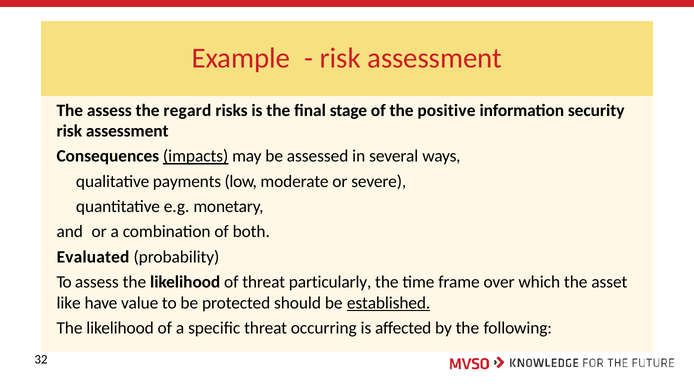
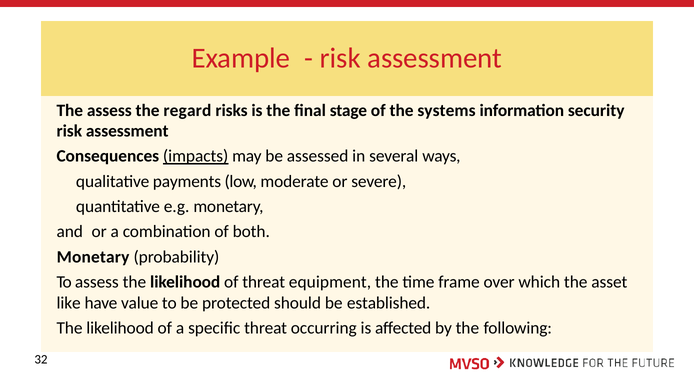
positive: positive -> systems (446, 110)
Evaluated: Evaluated -> Monetary (93, 257)
particularly: particularly -> equipment (330, 282)
established underline: present -> none (389, 303)
